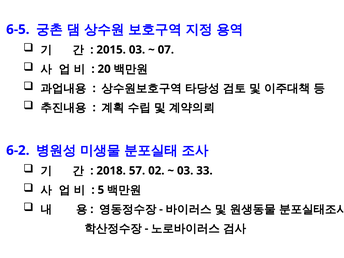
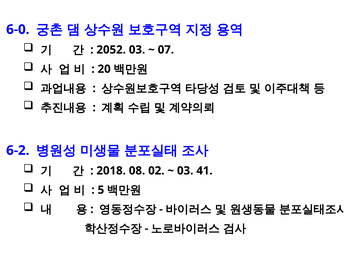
6-5: 6-5 -> 6-0 (18, 29)
2015: 2015 -> 2052 (111, 50)
57: 57 -> 08 (137, 171)
33: 33 -> 41 (204, 171)
